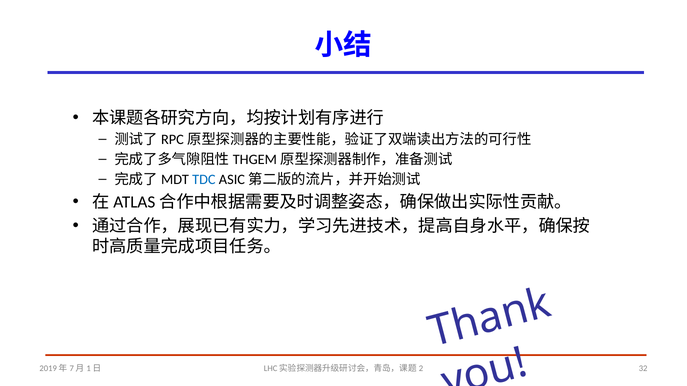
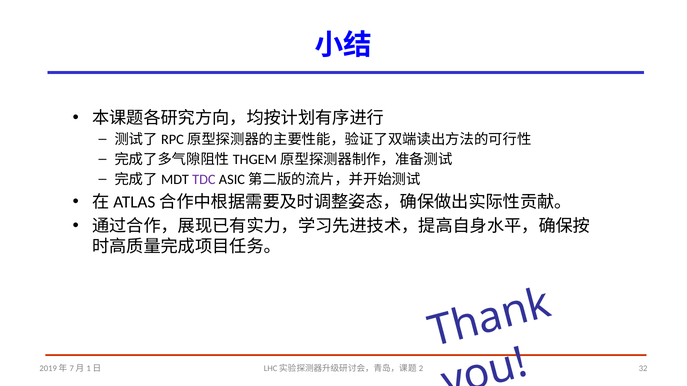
TDC colour: blue -> purple (204, 180)
